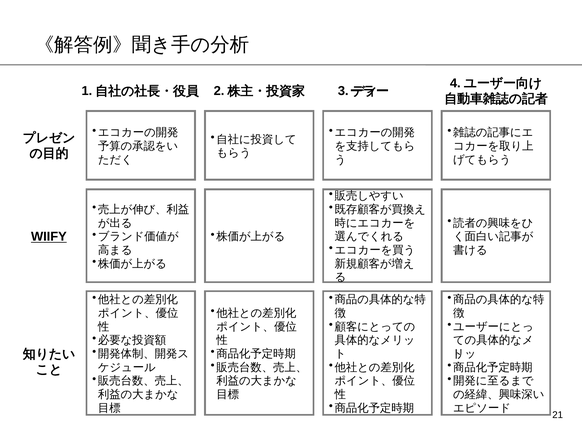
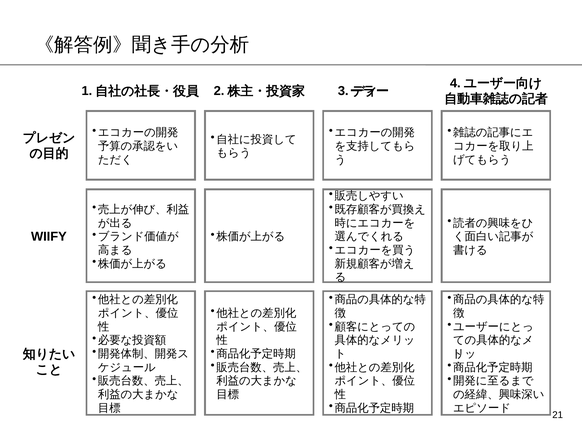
WIIFY underline: present -> none (49, 237)
